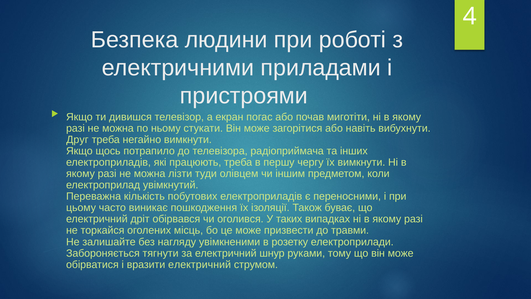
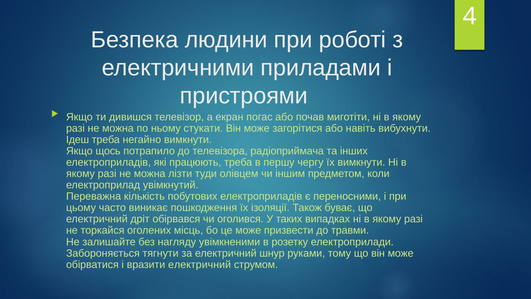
Друг: Друг -> Ідеш (78, 139)
